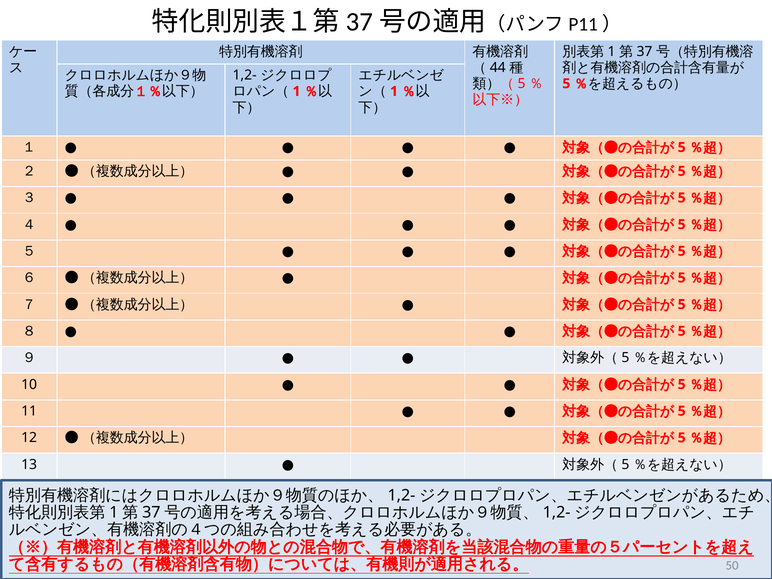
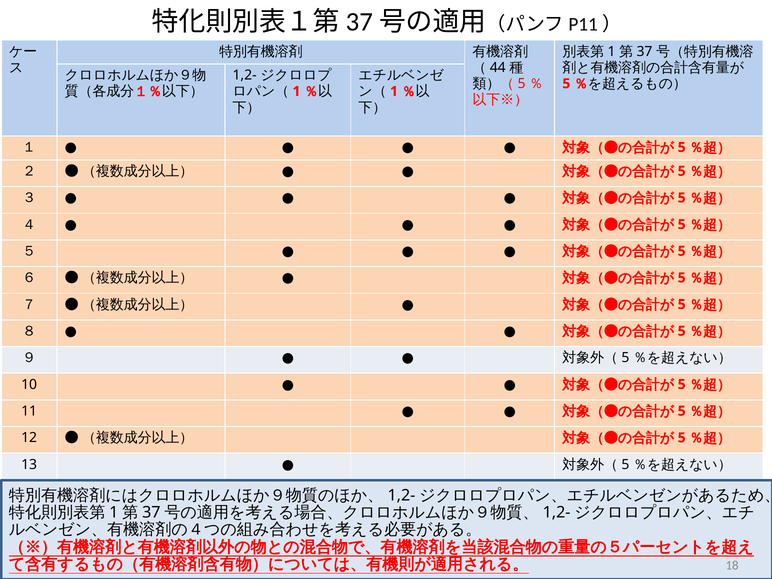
50: 50 -> 18 (732, 566)
